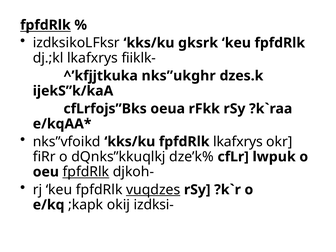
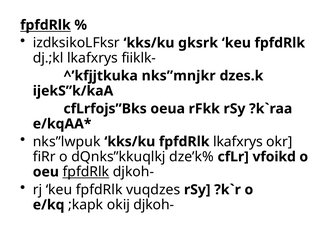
nks”ukghr: nks”ukghr -> nks”mnjkr (179, 76)
nks”vfoikd: nks”vfoikd -> nks”lwpuk (67, 142)
lwpuk: lwpuk -> vfoikd (274, 157)
vuqdzes underline: present -> none (153, 190)
okij izdksi-: izdksi- -> djkoh- (154, 205)
